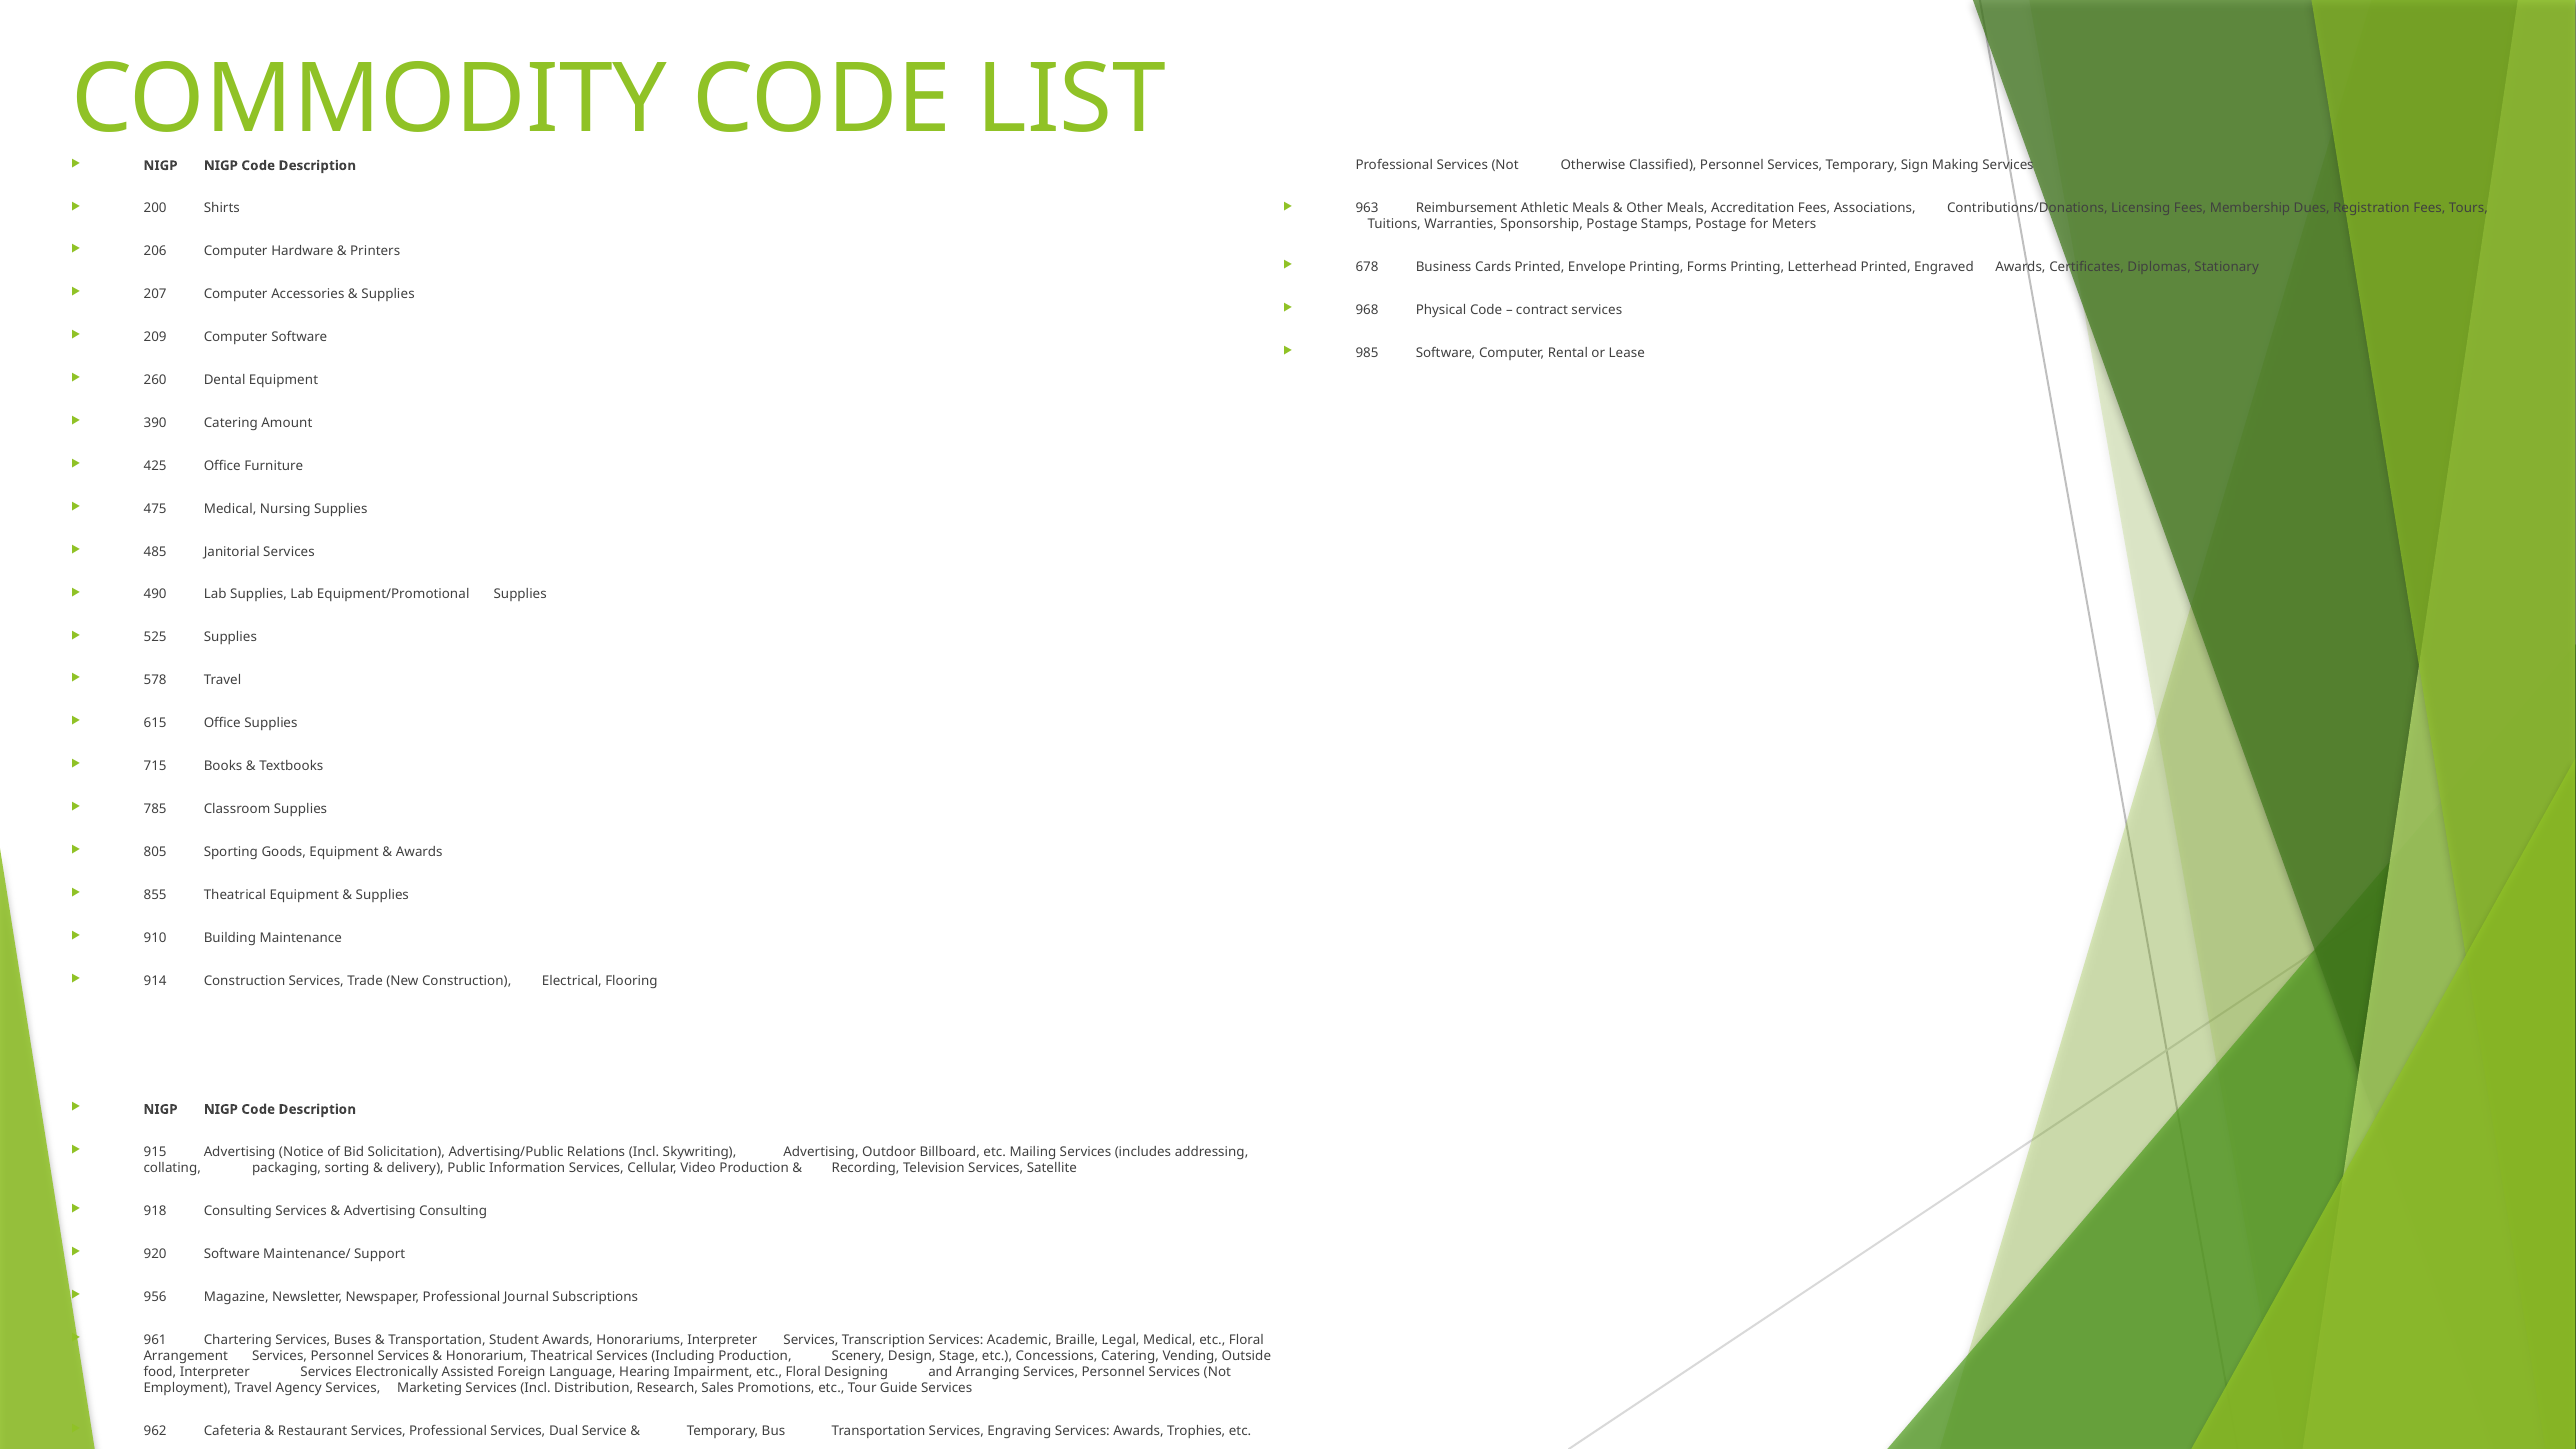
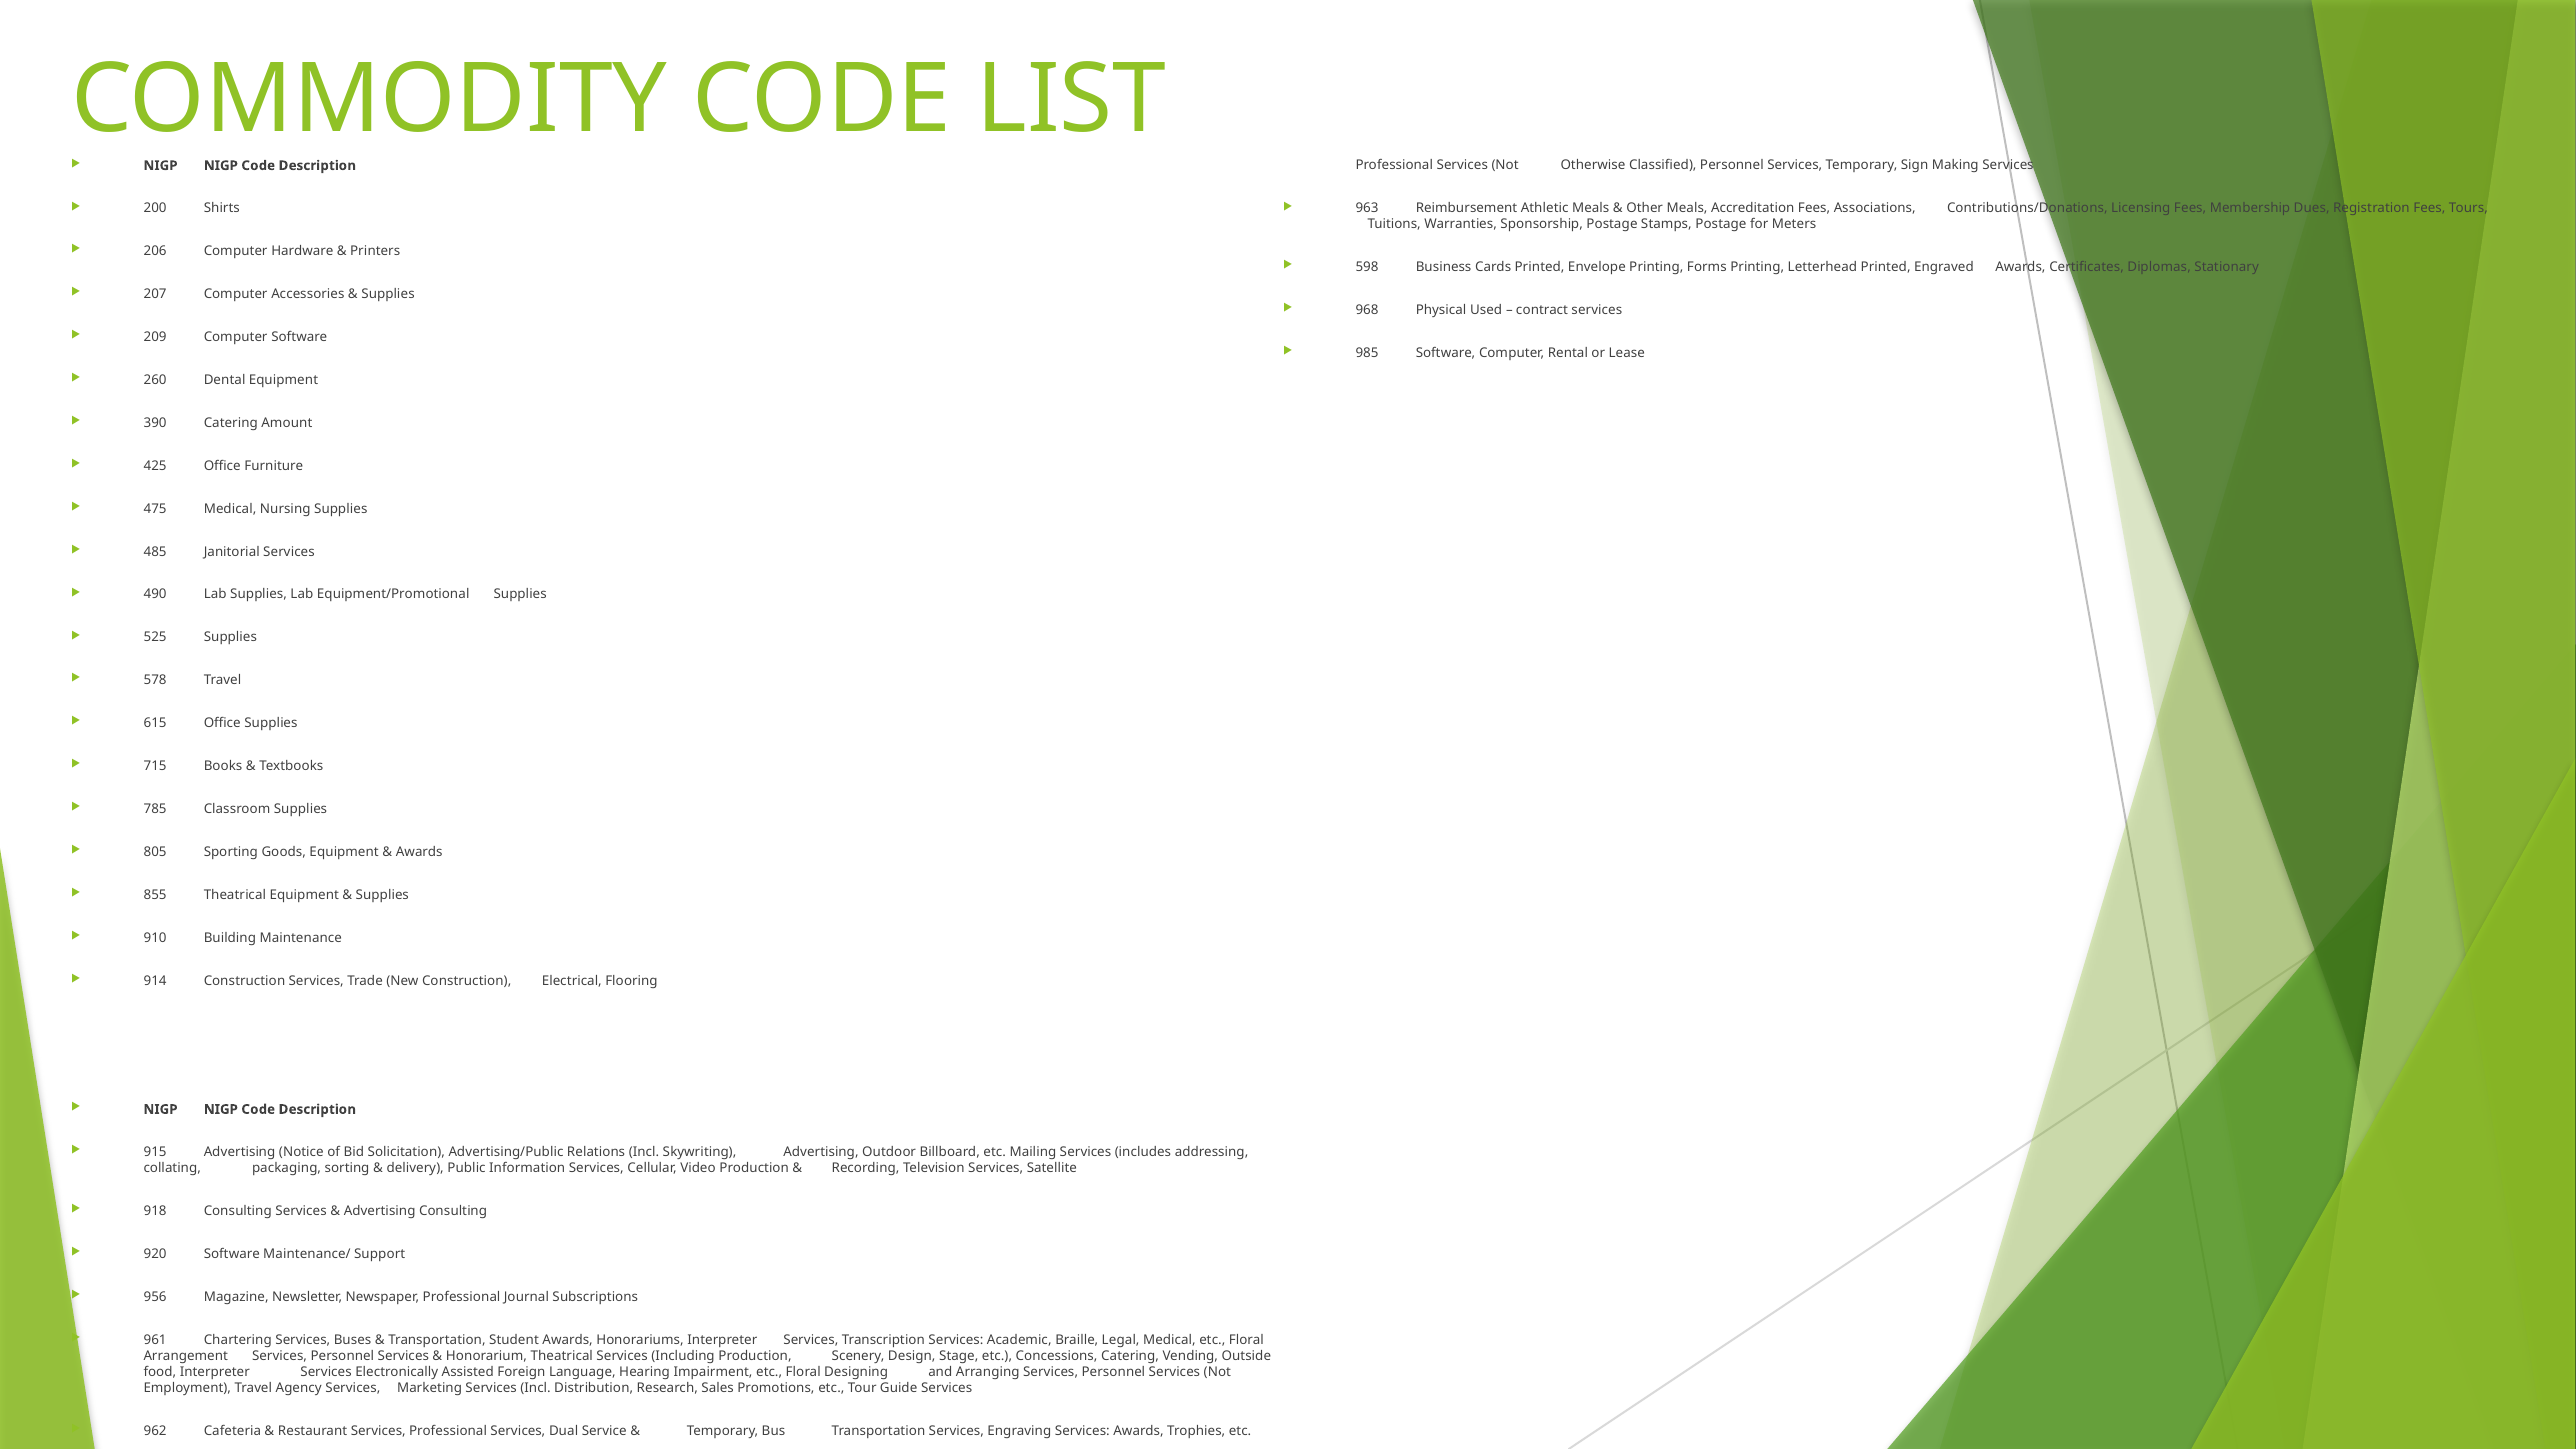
678: 678 -> 598 (1367, 267)
Physical Code: Code -> Used (1486, 310)
